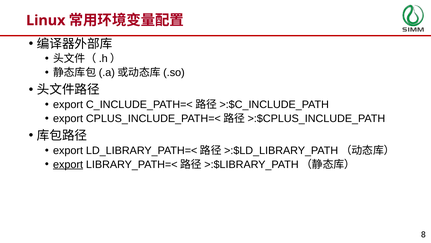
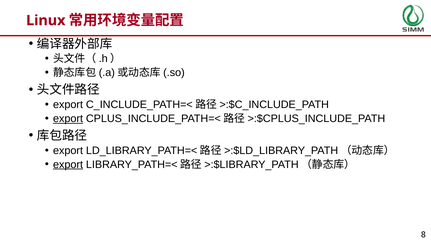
export underline: none -> present (68, 118)
